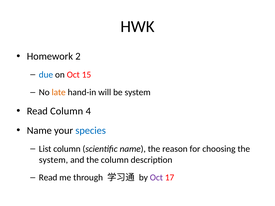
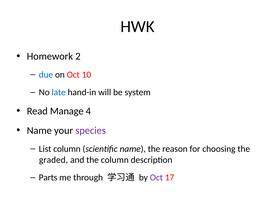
15: 15 -> 10 (86, 75)
late colour: orange -> blue (59, 92)
Read Column: Column -> Manage (67, 111)
species colour: blue -> purple (91, 131)
system: system -> graded (53, 160)
Read: Read -> Parts (48, 178)
